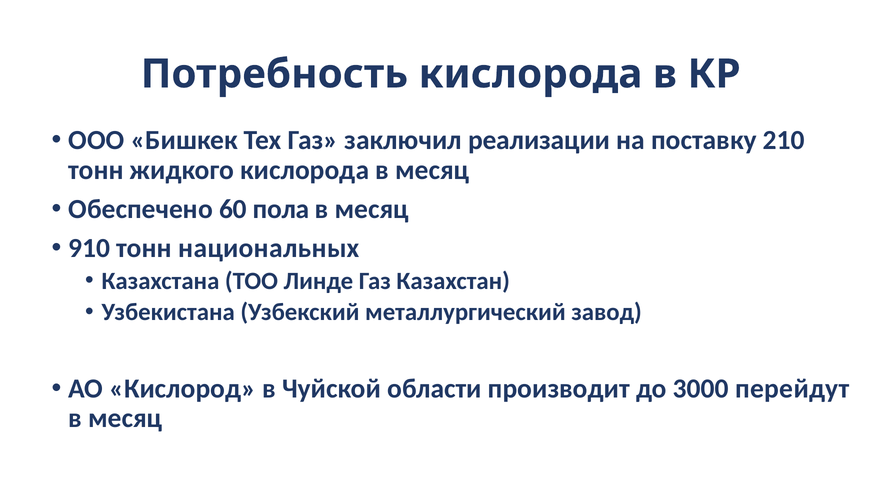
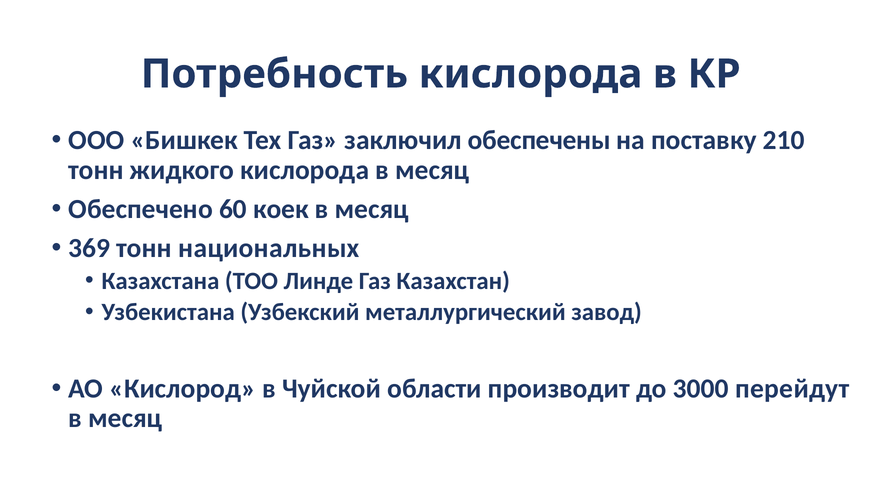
реализации: реализации -> обеспечены (539, 140)
пола: пола -> коек (281, 209)
910: 910 -> 369 (89, 248)
